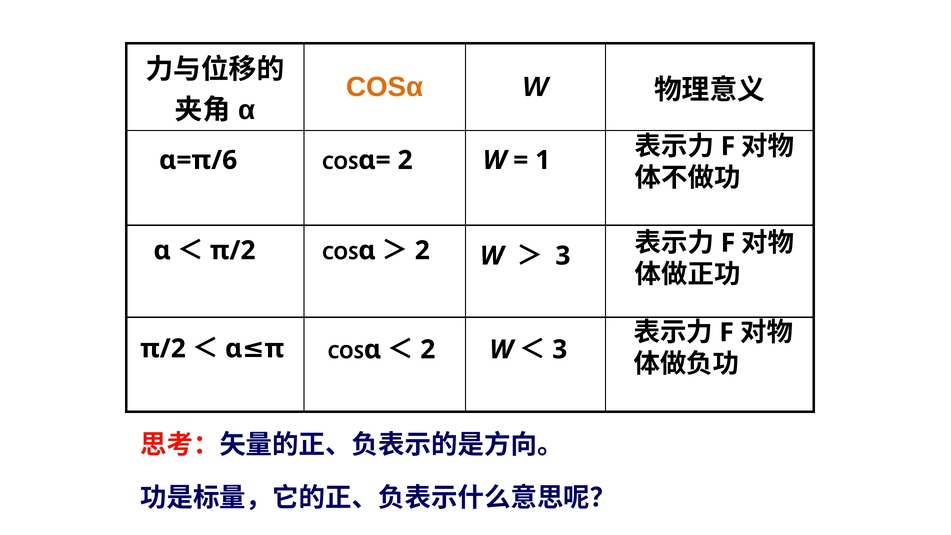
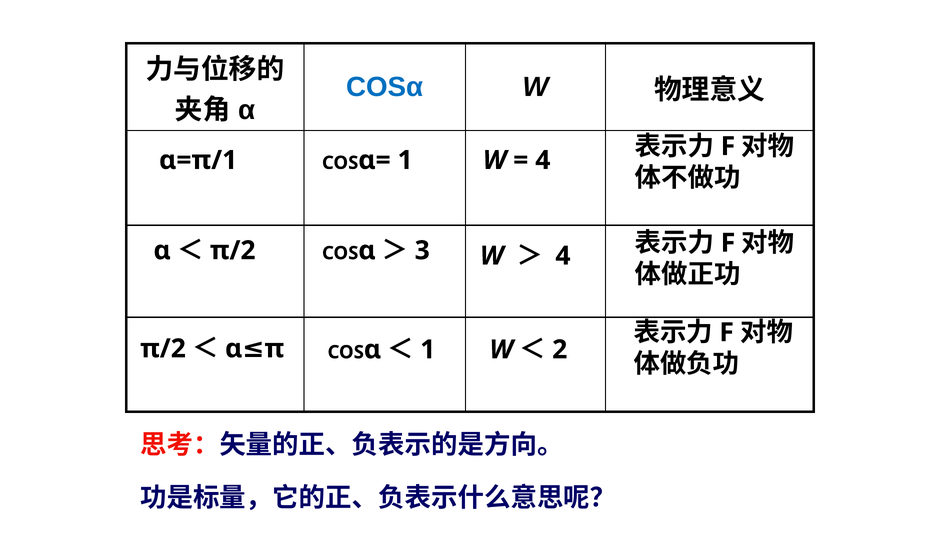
COSα colour: orange -> blue (385, 87)
α=π/6: α=π/6 -> α=π/1 (198, 160)
1: 1 -> 4 (543, 160)
2: 2 -> 1 (405, 160)
2: 2 -> 3 (422, 250)
3: 3 -> 4 (563, 256)
3: 3 -> 2 (560, 350)
2: 2 -> 1 (428, 350)
